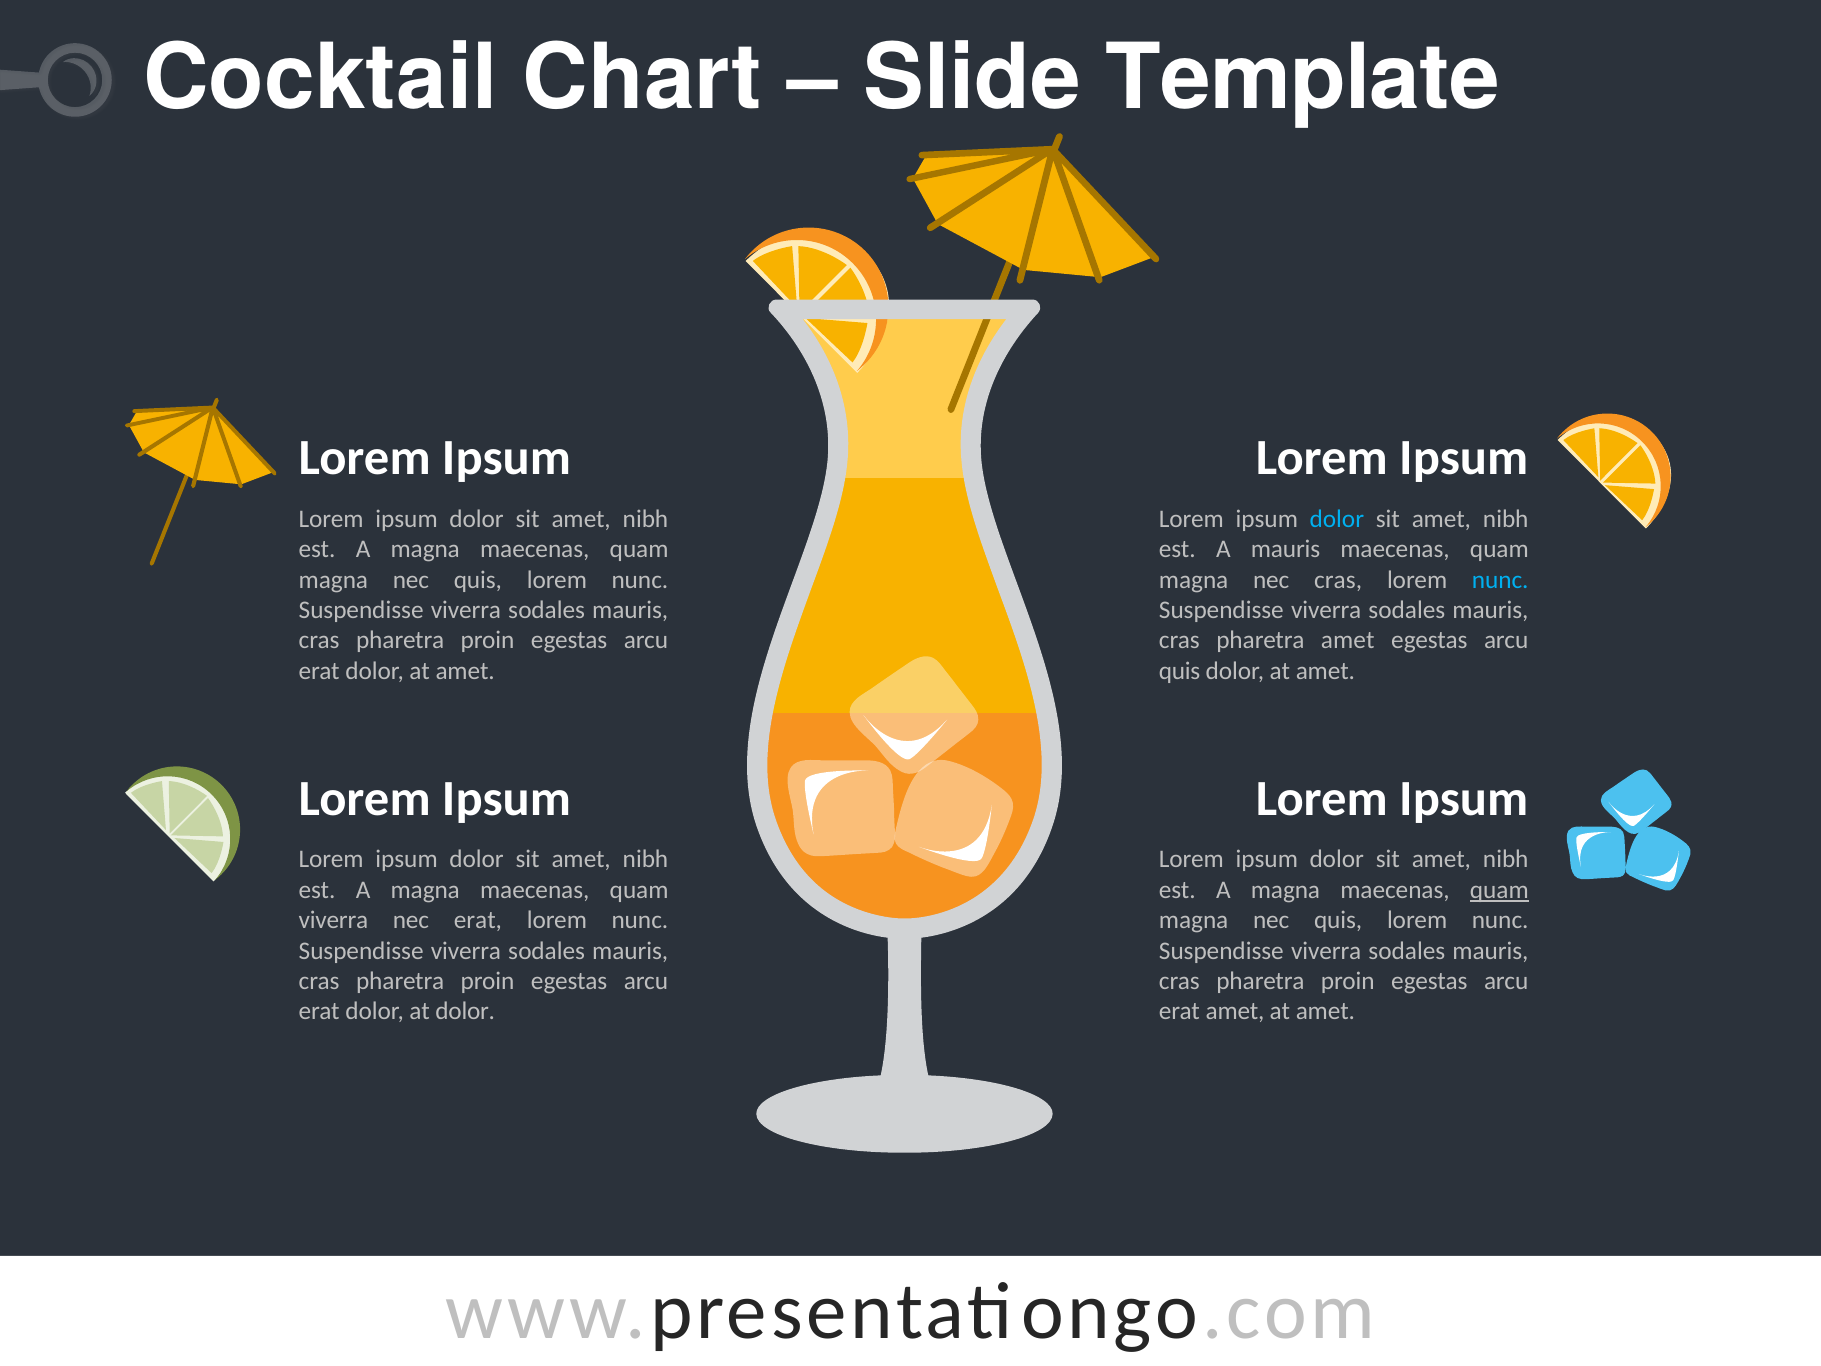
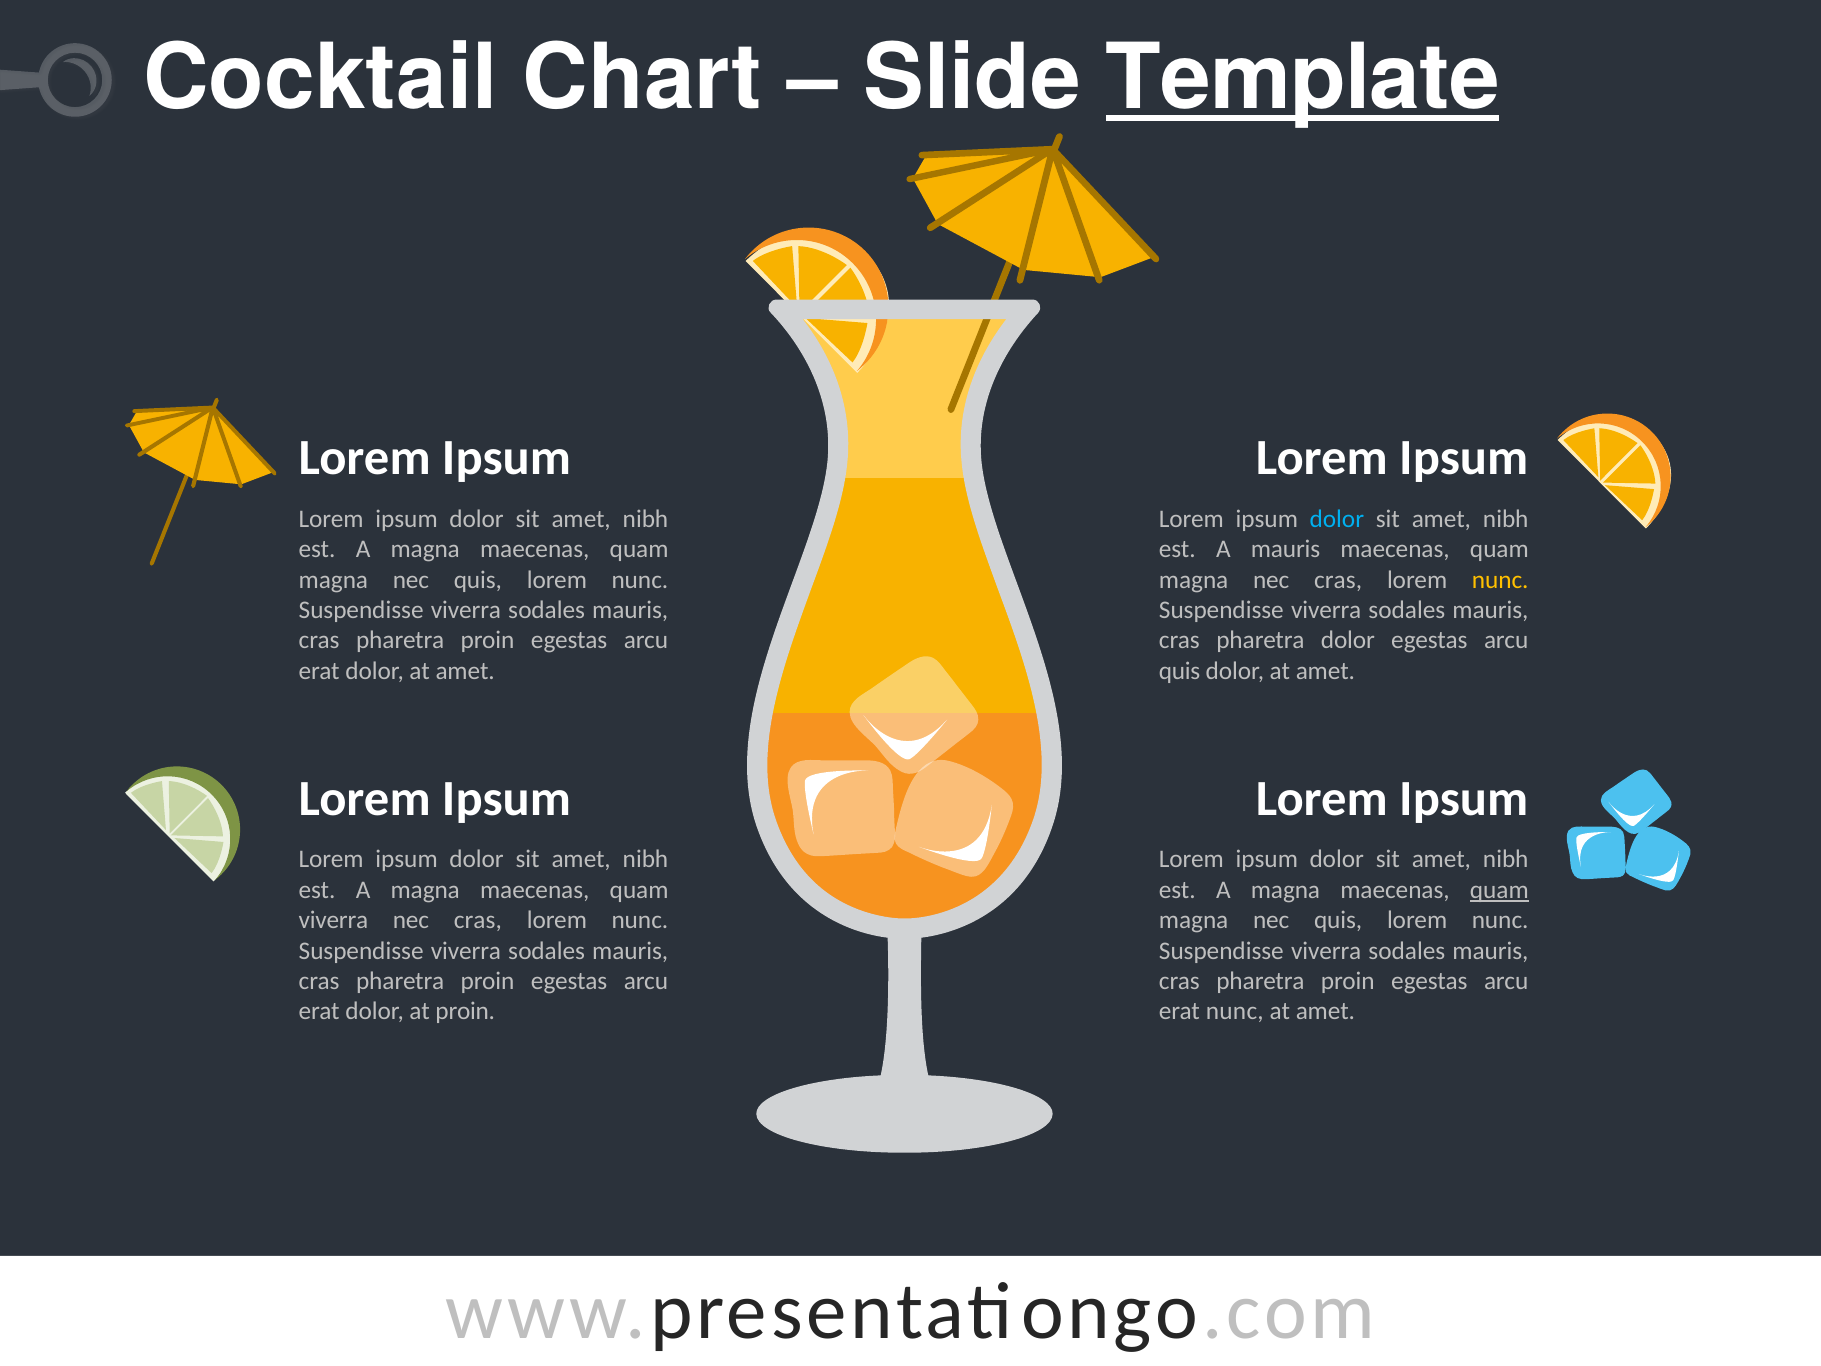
Template underline: none -> present (1303, 79)
nunc colour: light blue -> yellow (1500, 580)
pharetra amet: amet -> dolor (1348, 640)
erat: erat -> cras (478, 920)
at dolor: dolor -> proin (465, 1011)
erat amet: amet -> nunc (1235, 1011)
